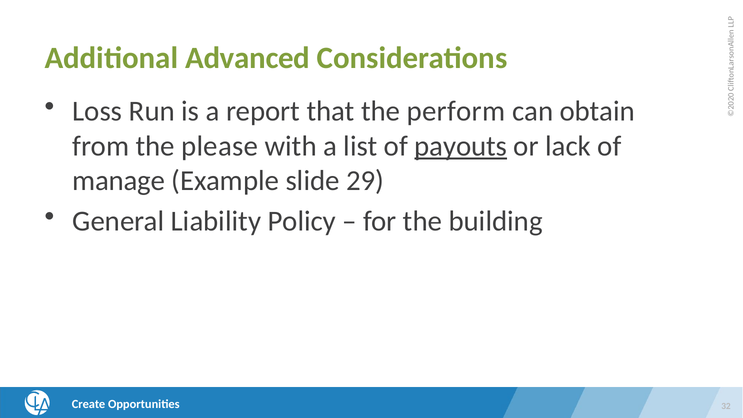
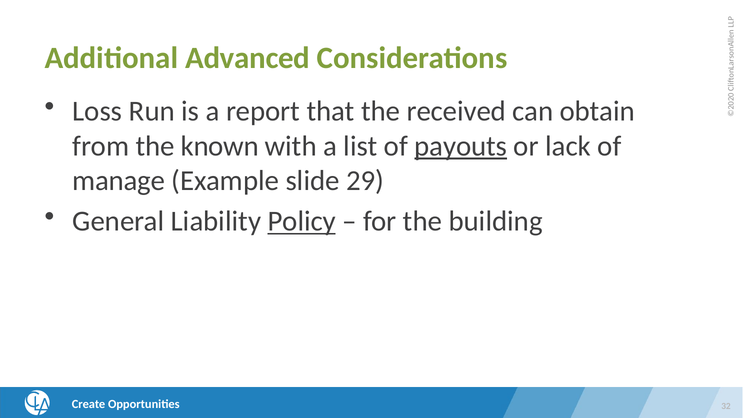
perform: perform -> received (456, 111)
please: please -> known (220, 146)
Policy underline: none -> present (302, 221)
